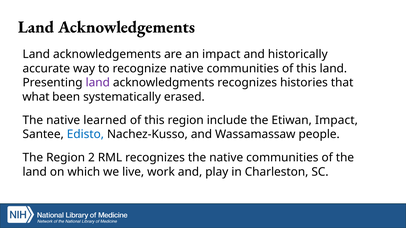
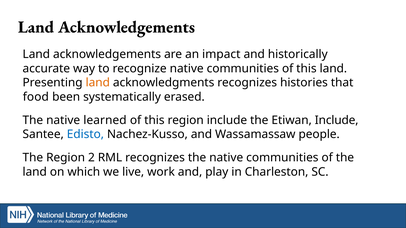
land colour: purple -> orange (98, 83)
what: what -> food (36, 97)
Etiwan Impact: Impact -> Include (337, 120)
